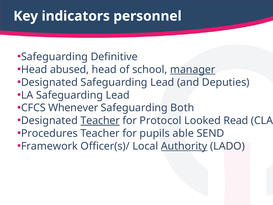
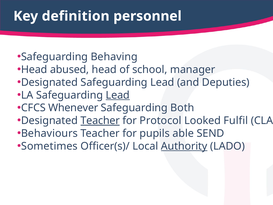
indicators: indicators -> definition (76, 16)
Definitive: Definitive -> Behaving (114, 57)
manager underline: present -> none (193, 70)
Lead underline: none -> present (118, 95)
Read: Read -> Fulfil (236, 120)
Procedures: Procedures -> Behaviours (49, 133)
Framework: Framework -> Sometimes (49, 146)
